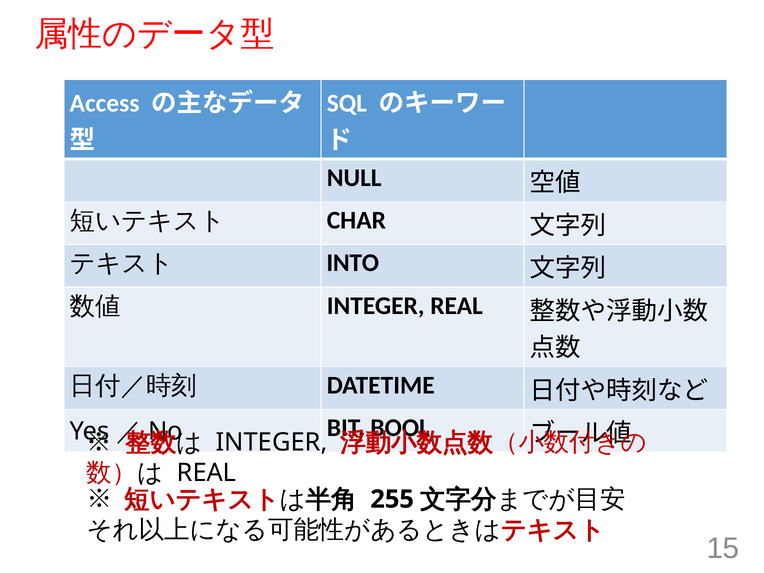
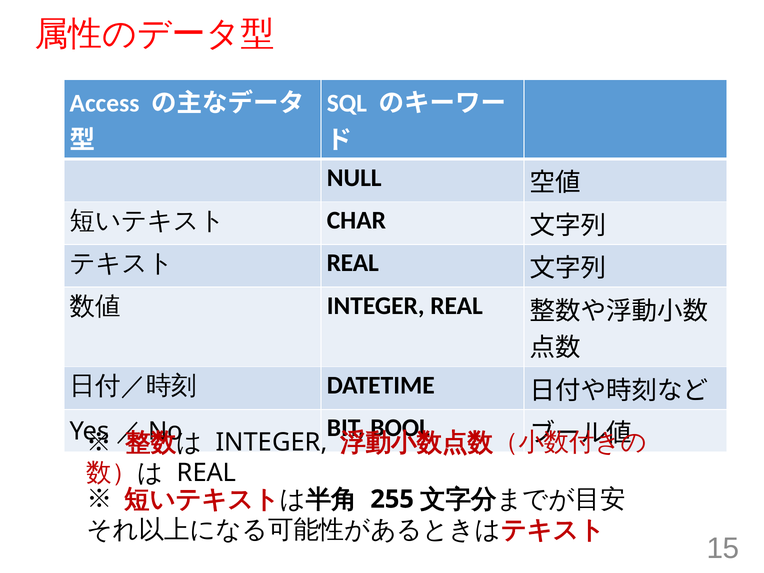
INTO: INTO -> REAL (353, 263)
